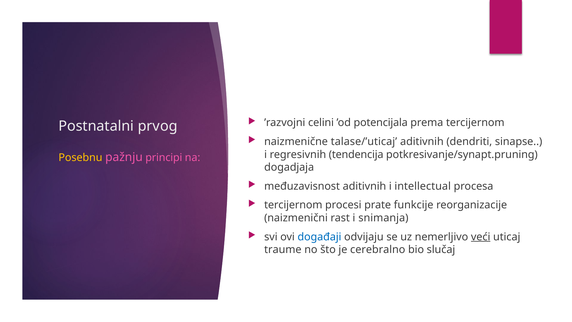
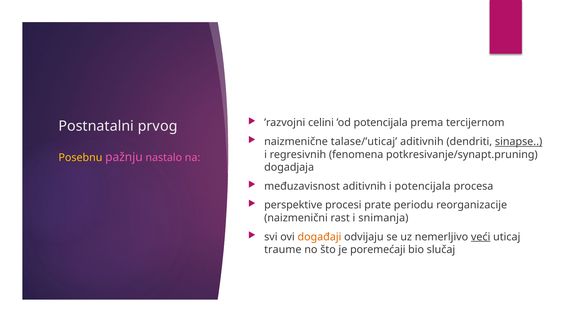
sinapse underline: none -> present (519, 142)
tendencija: tendencija -> fenomena (356, 154)
principi: principi -> nastalo (164, 157)
i intellectual: intellectual -> potencijala (423, 186)
tercijernom: tercijernom -> perspektive (293, 205)
funkcije: funkcije -> periodu (414, 205)
događaji colour: blue -> orange (319, 237)
cerebralno: cerebralno -> poremećaji (378, 250)
